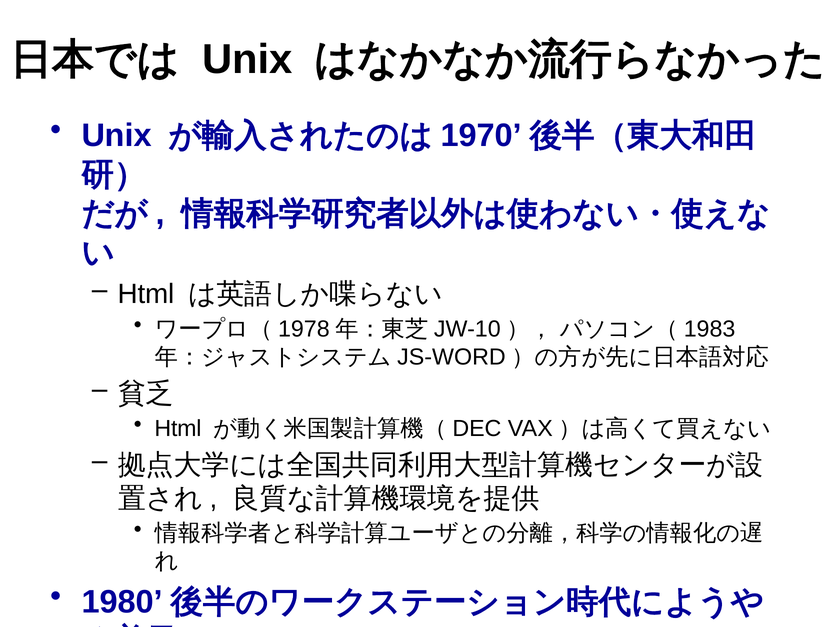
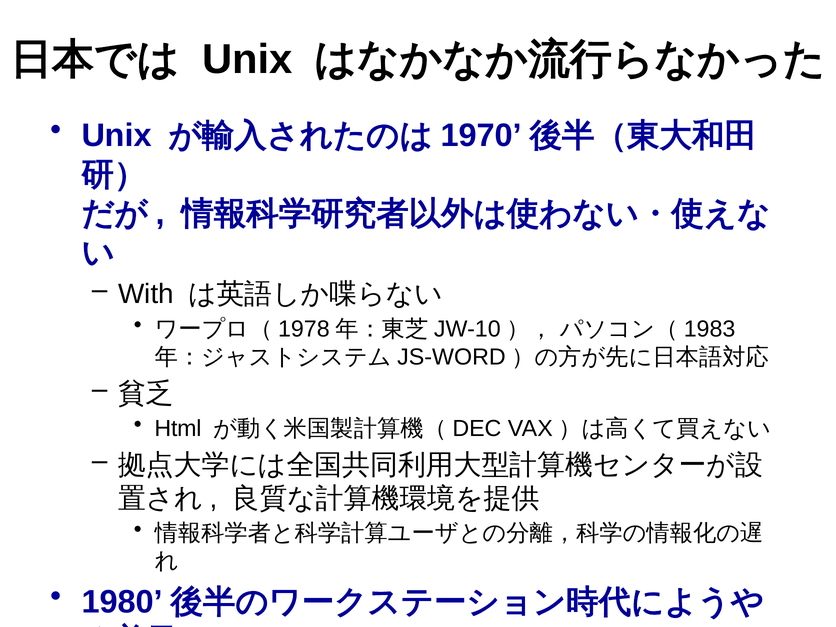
Html: Html -> With (146, 294)
